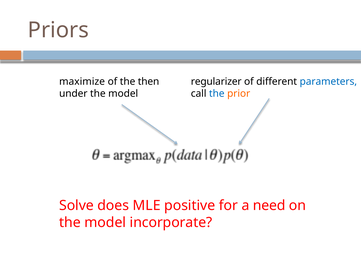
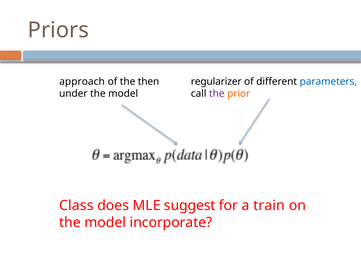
maximize: maximize -> approach (82, 81)
the colour: blue -> purple (217, 93)
Solve: Solve -> Class (76, 205)
positive: positive -> suggest (190, 205)
need: need -> train (269, 205)
